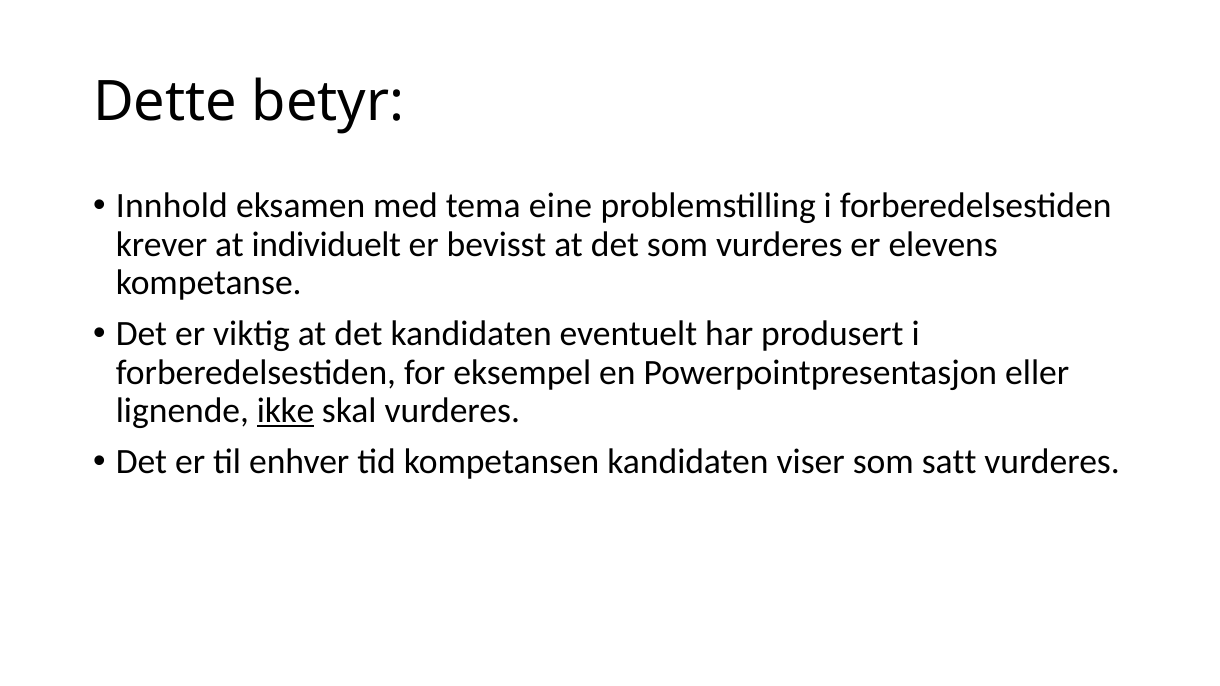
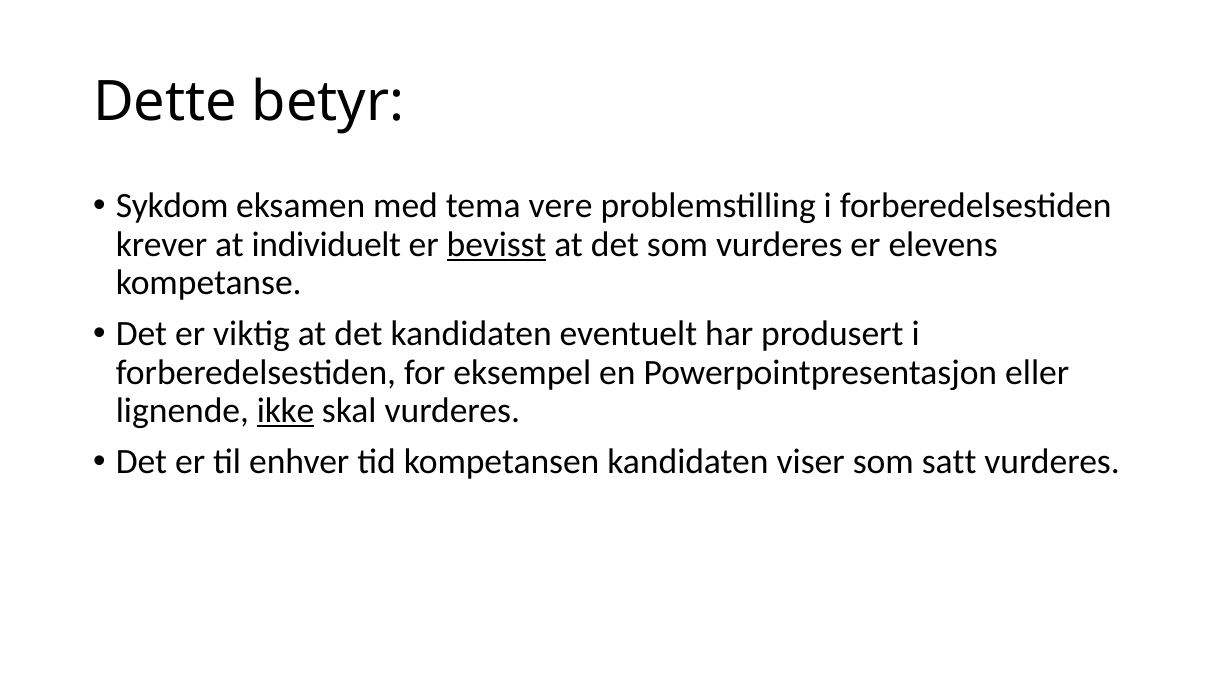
Innhold: Innhold -> Sykdom (172, 206)
eine: eine -> vere (561, 206)
bevisst underline: none -> present (497, 245)
